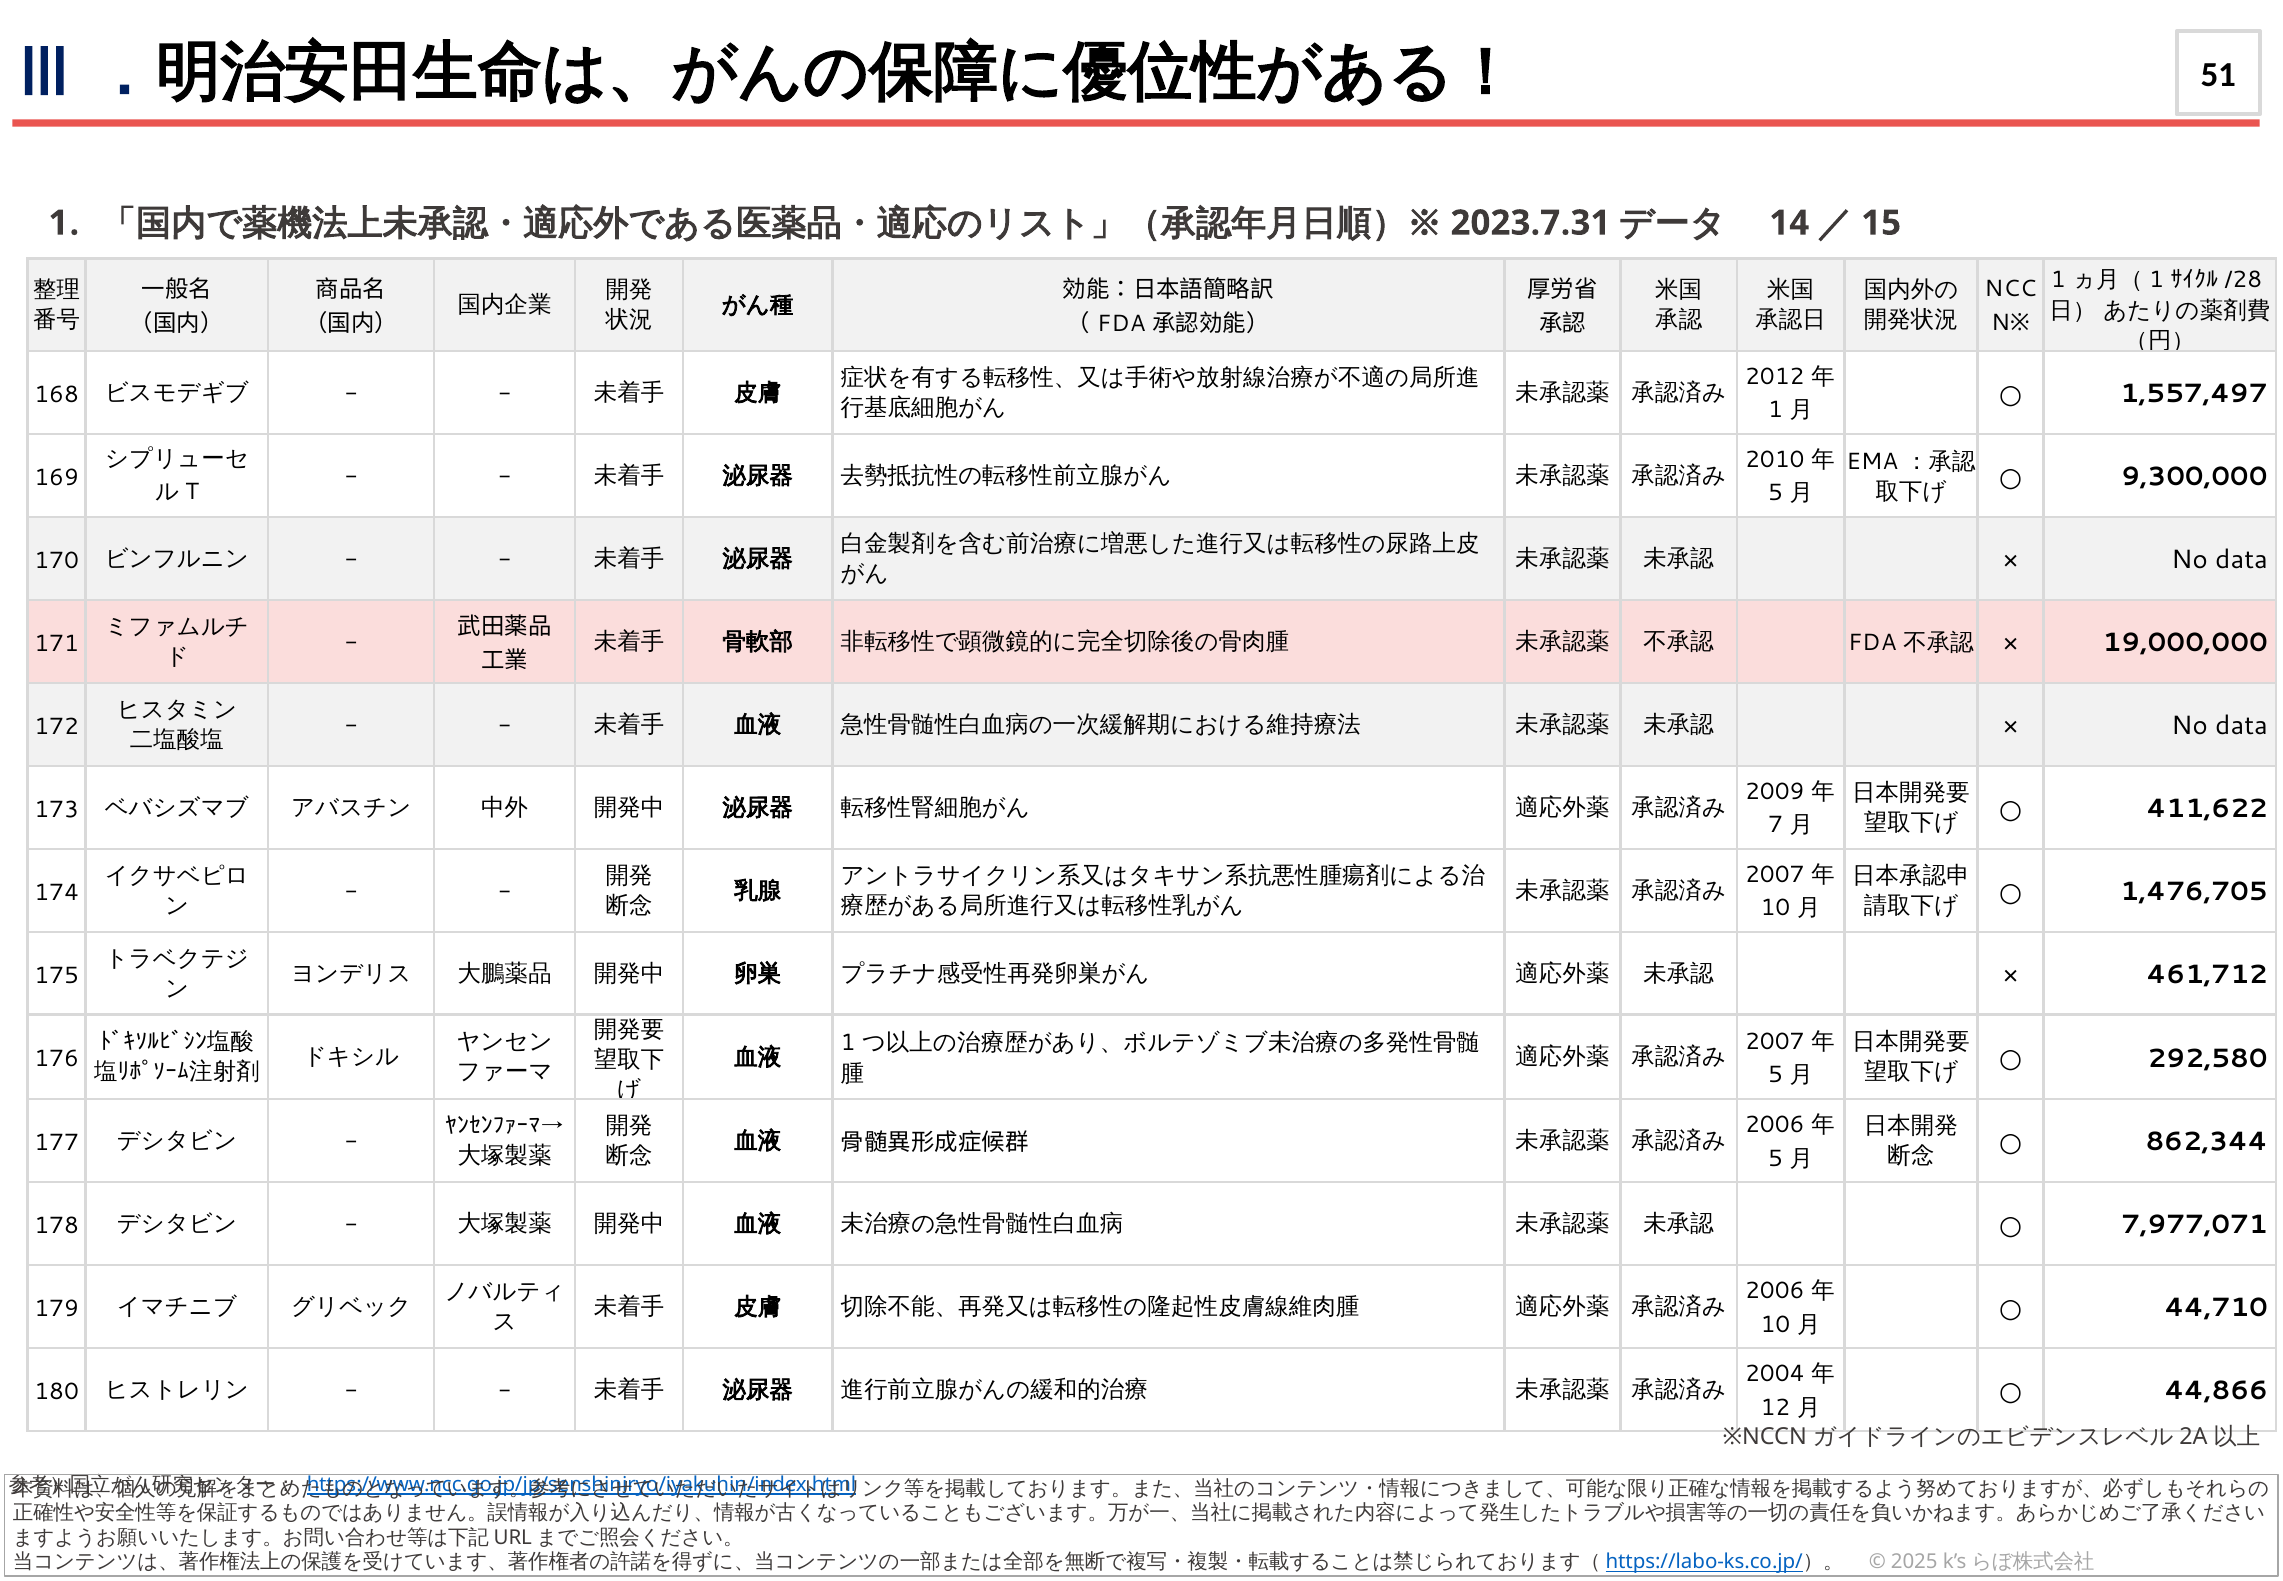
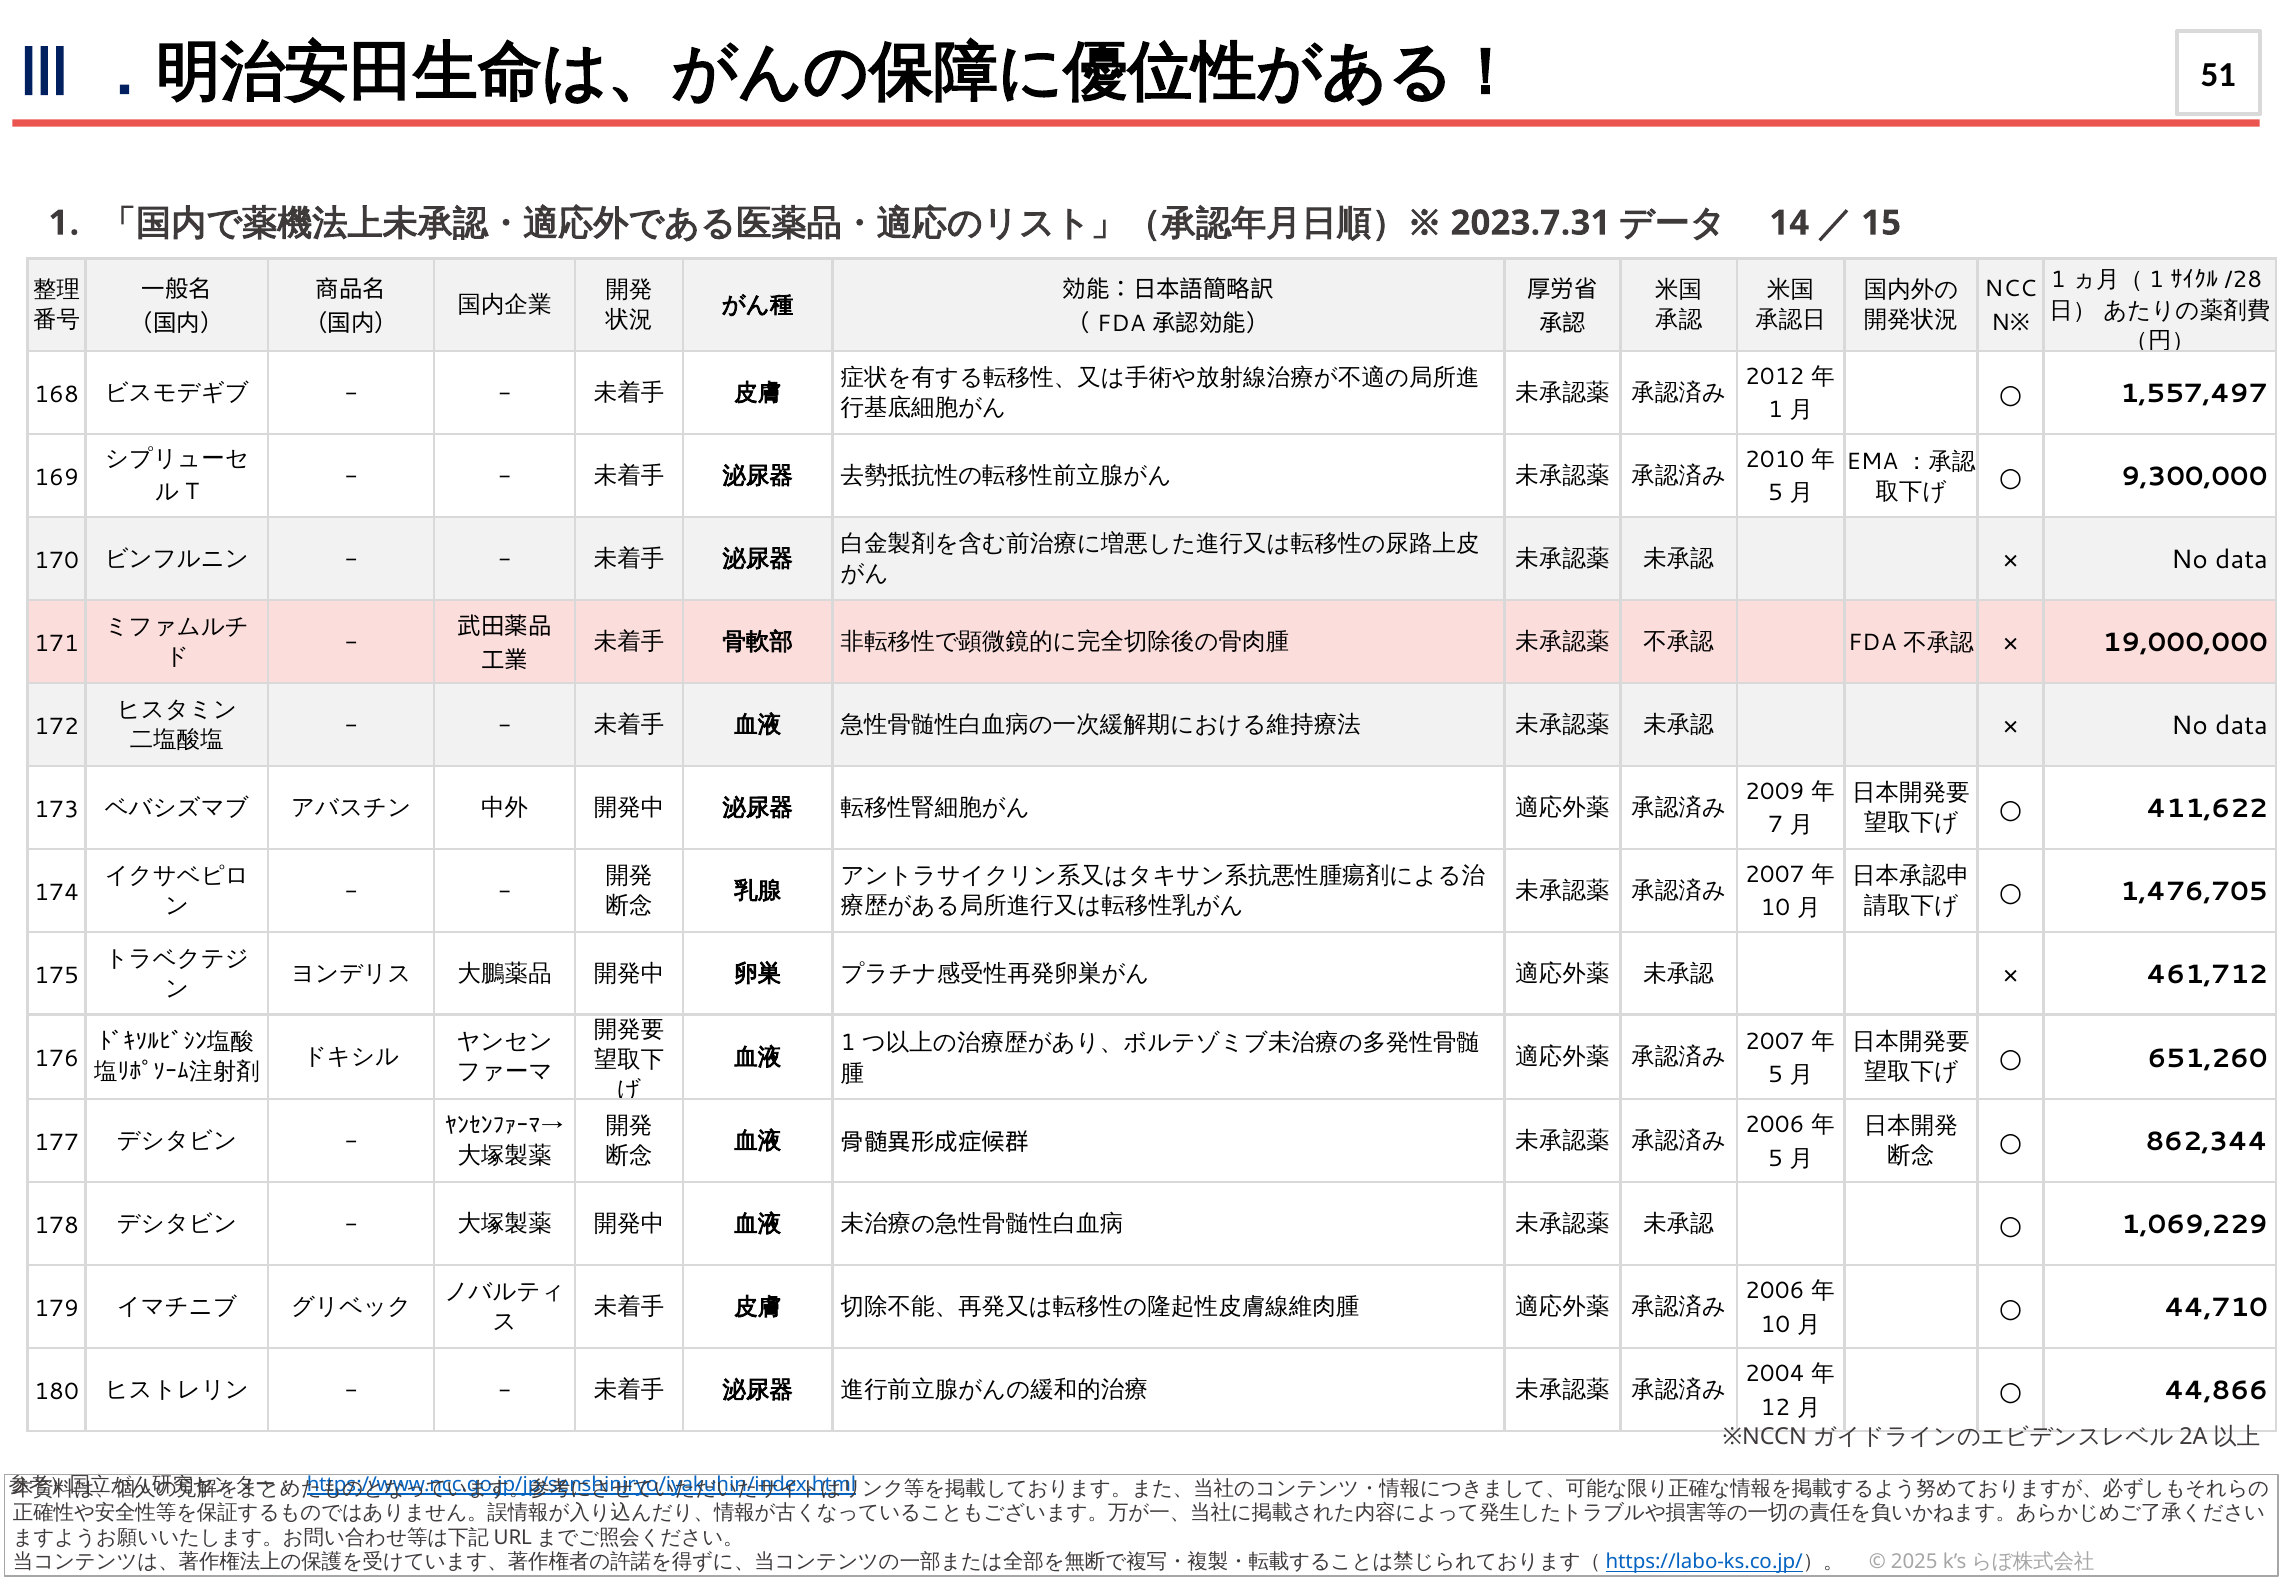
292,580: 292,580 -> 651,260 (2208, 1058)
7,977,071: 7,977,071 -> 1,069,229 (2195, 1225)
